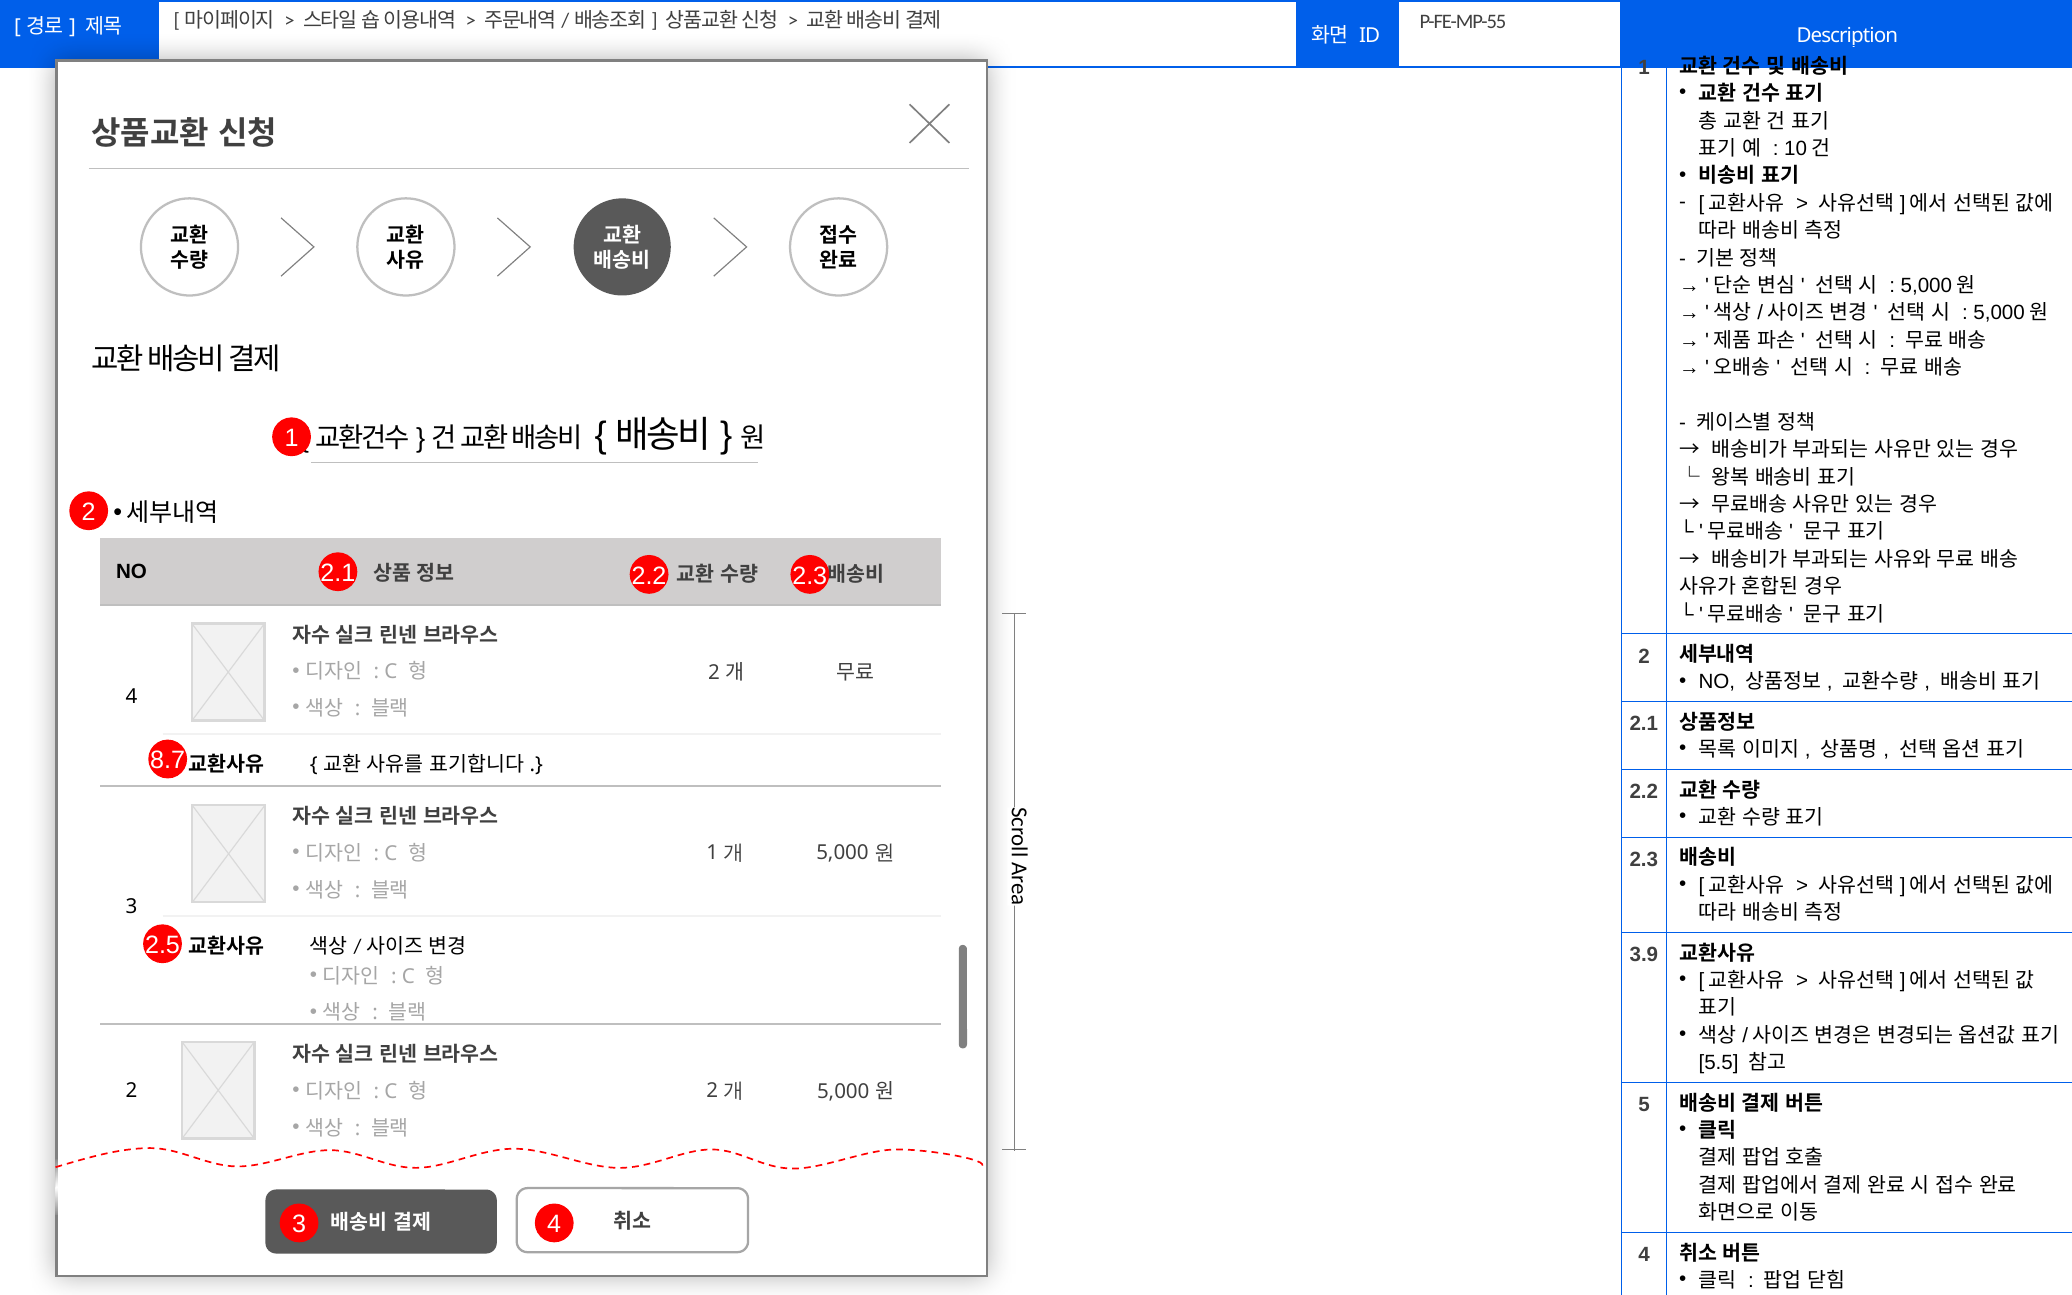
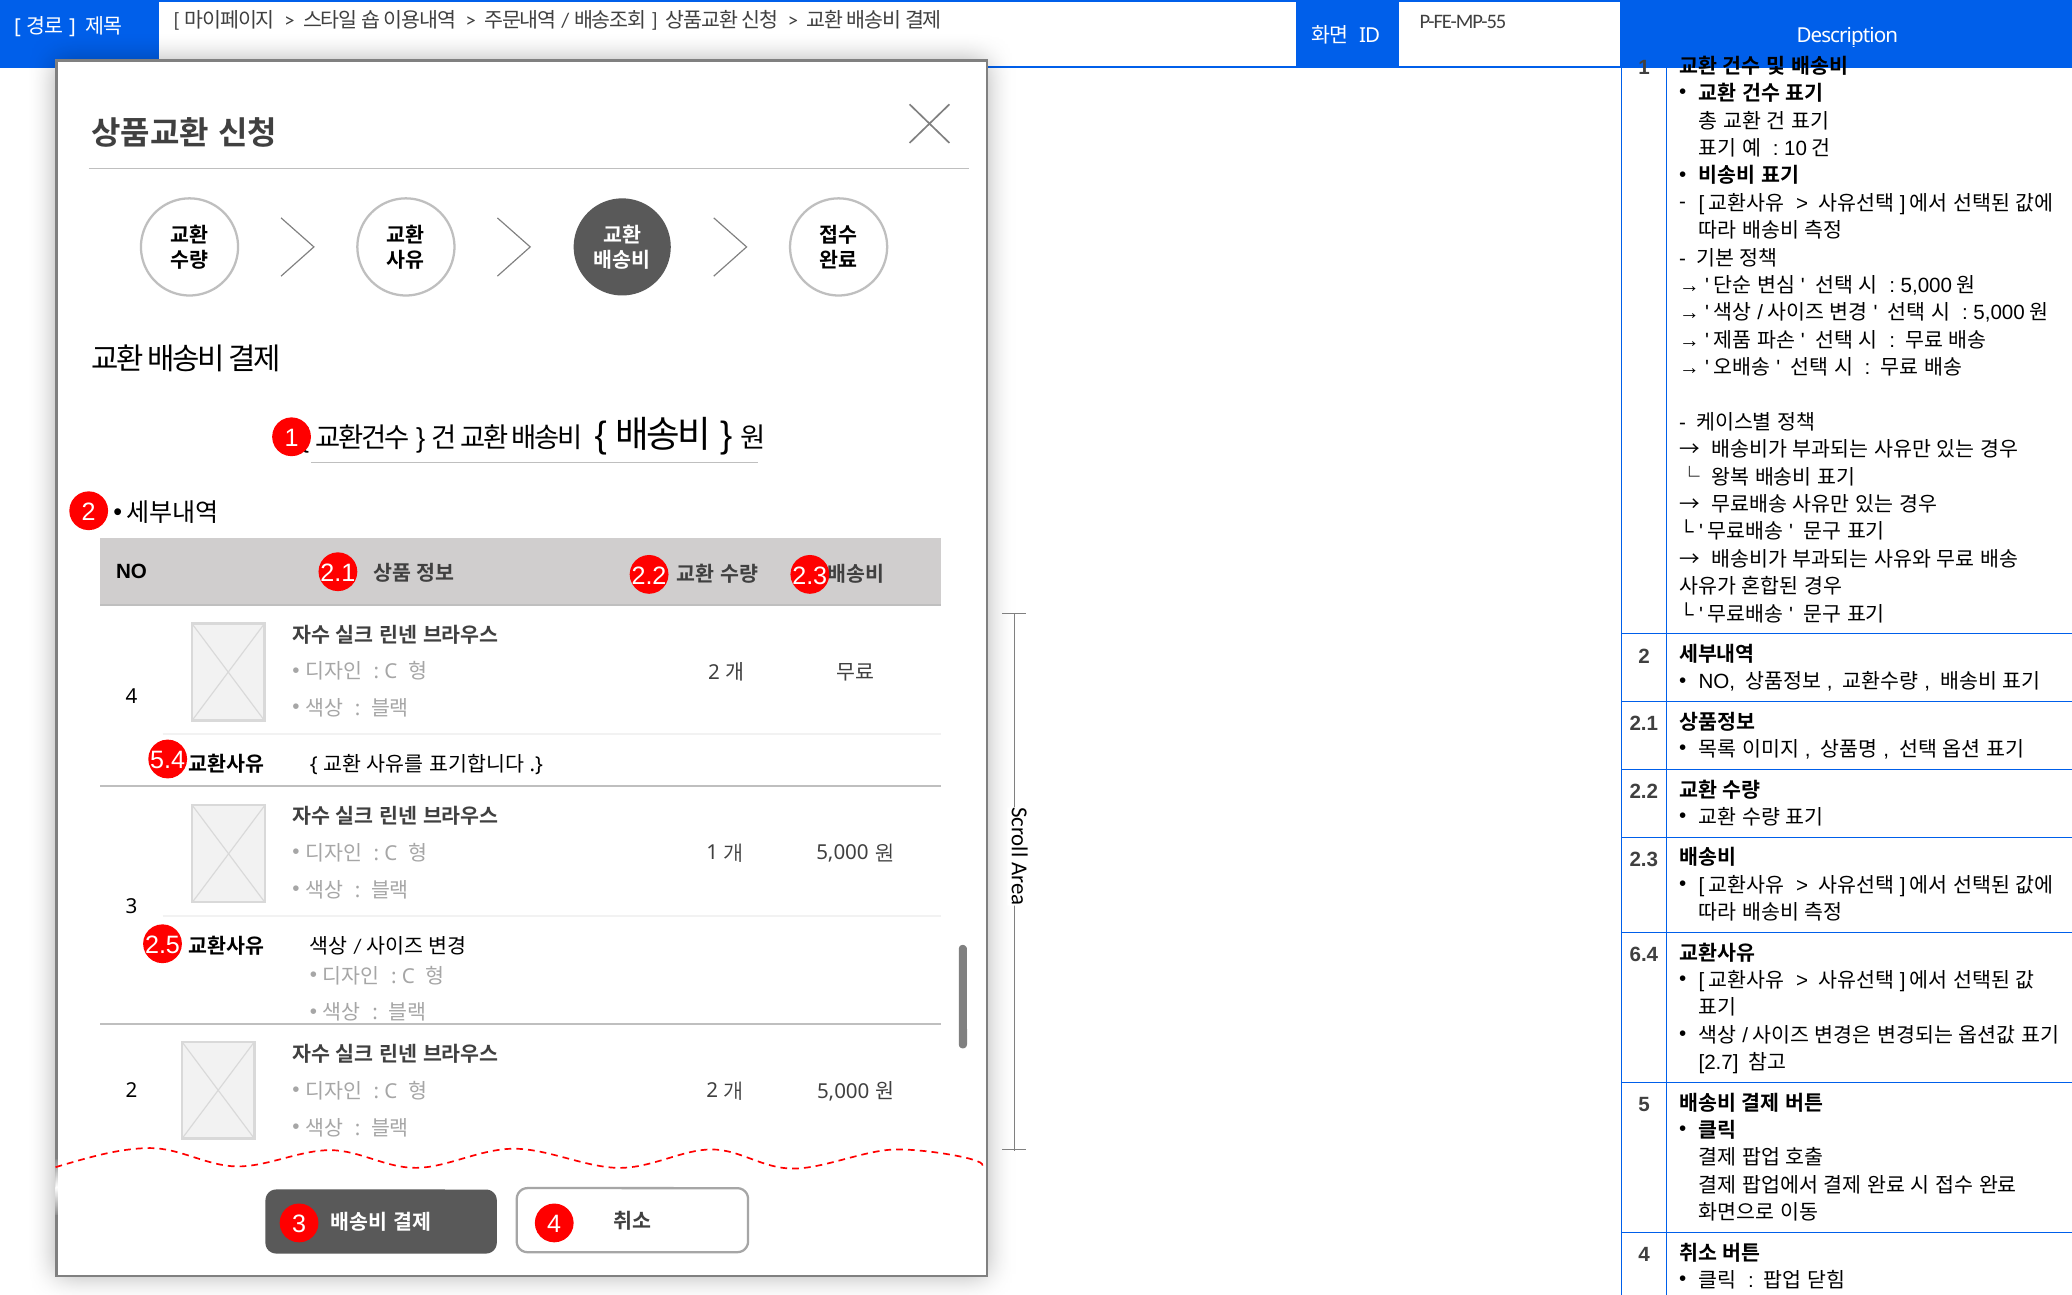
8.7: 8.7 -> 5.4 (168, 761)
3.9: 3.9 -> 6.4 (1644, 955)
5.5: 5.5 -> 2.7 (1719, 1063)
